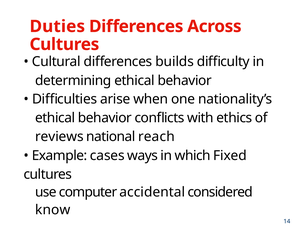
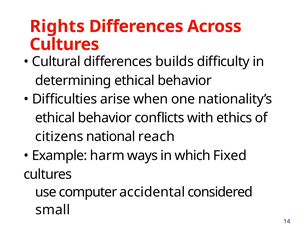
Duties: Duties -> Rights (57, 26)
reviews: reviews -> citizens (59, 137)
cases: cases -> harm (107, 156)
know: know -> small (53, 210)
